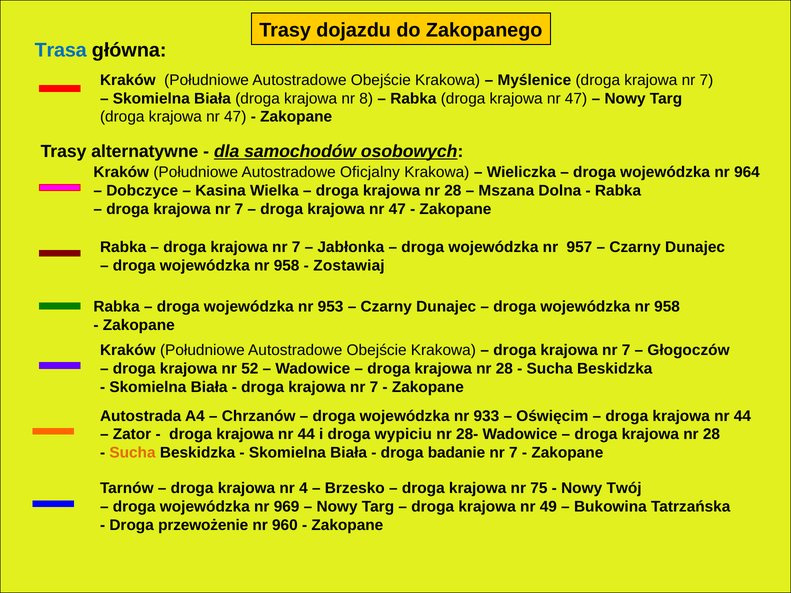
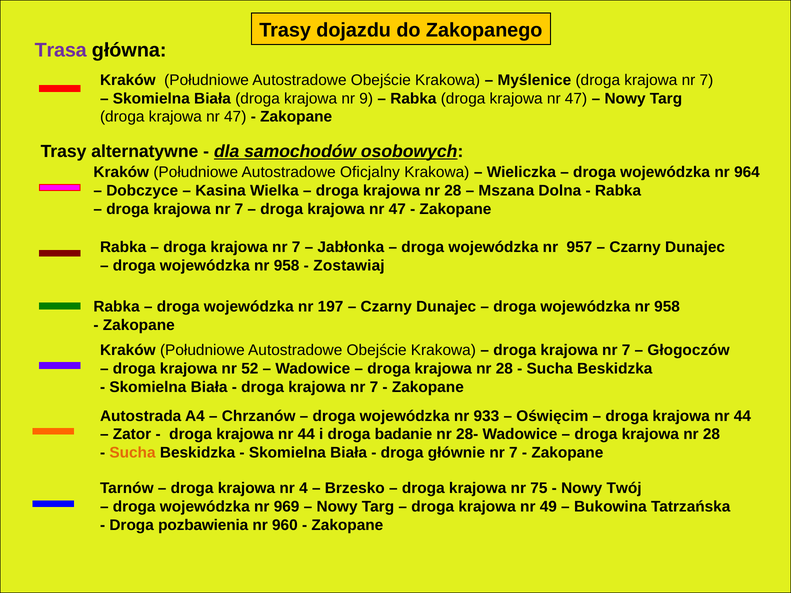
Trasa colour: blue -> purple (61, 50)
8: 8 -> 9 (366, 99)
953: 953 -> 197 (331, 307)
wypiciu: wypiciu -> badanie (403, 435)
badanie: badanie -> głównie (456, 453)
przewożenie: przewożenie -> pozbawienia (203, 526)
